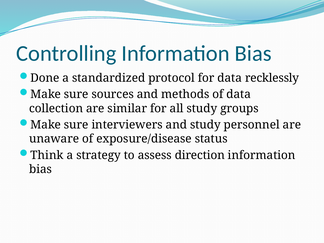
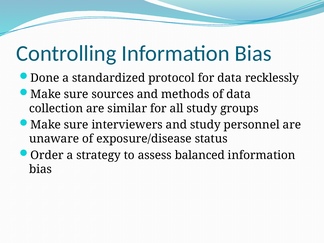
Think: Think -> Order (47, 155)
direction: direction -> balanced (200, 155)
